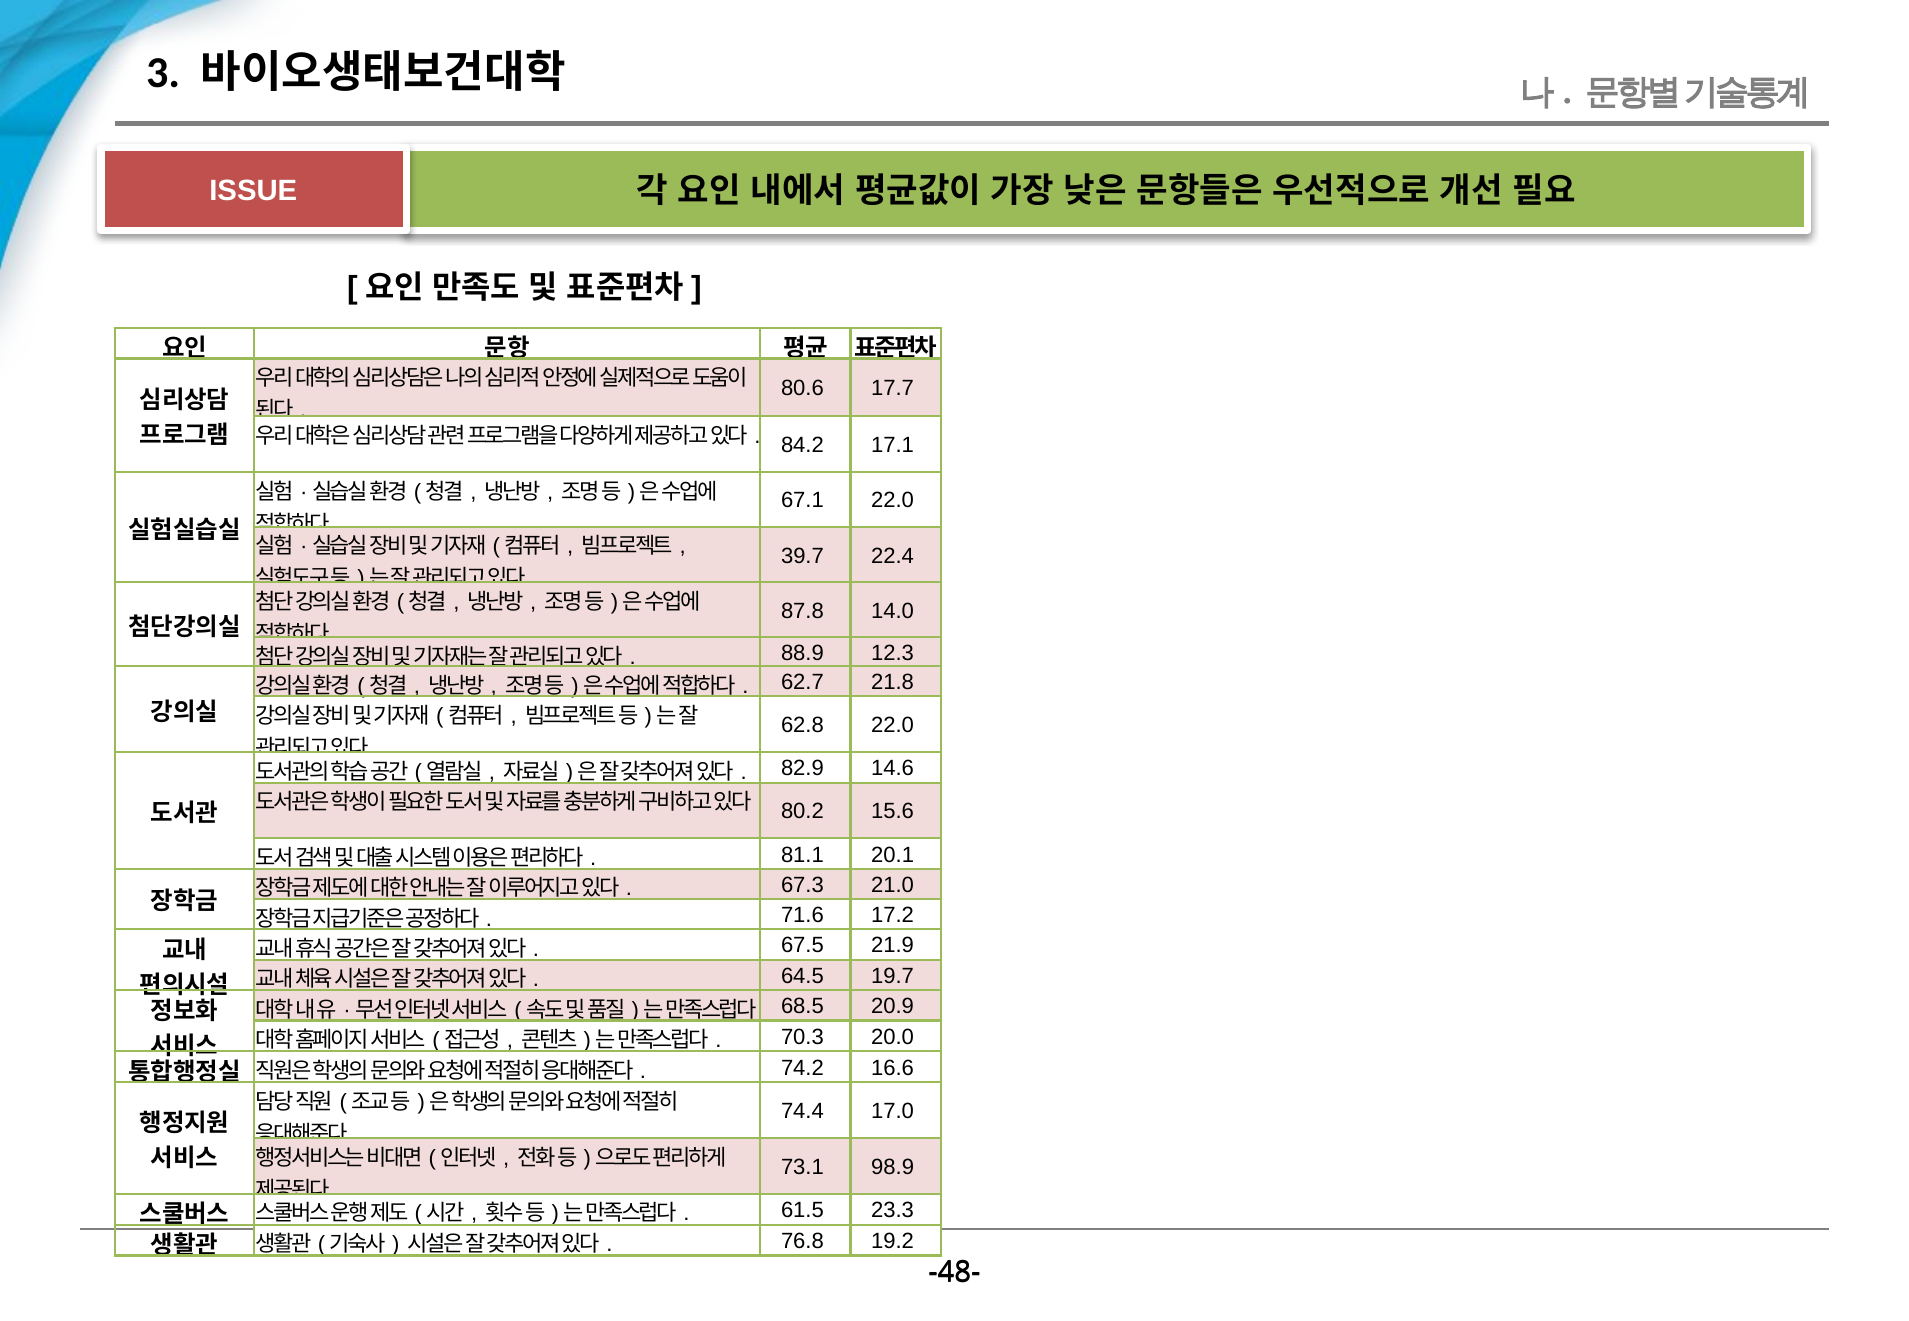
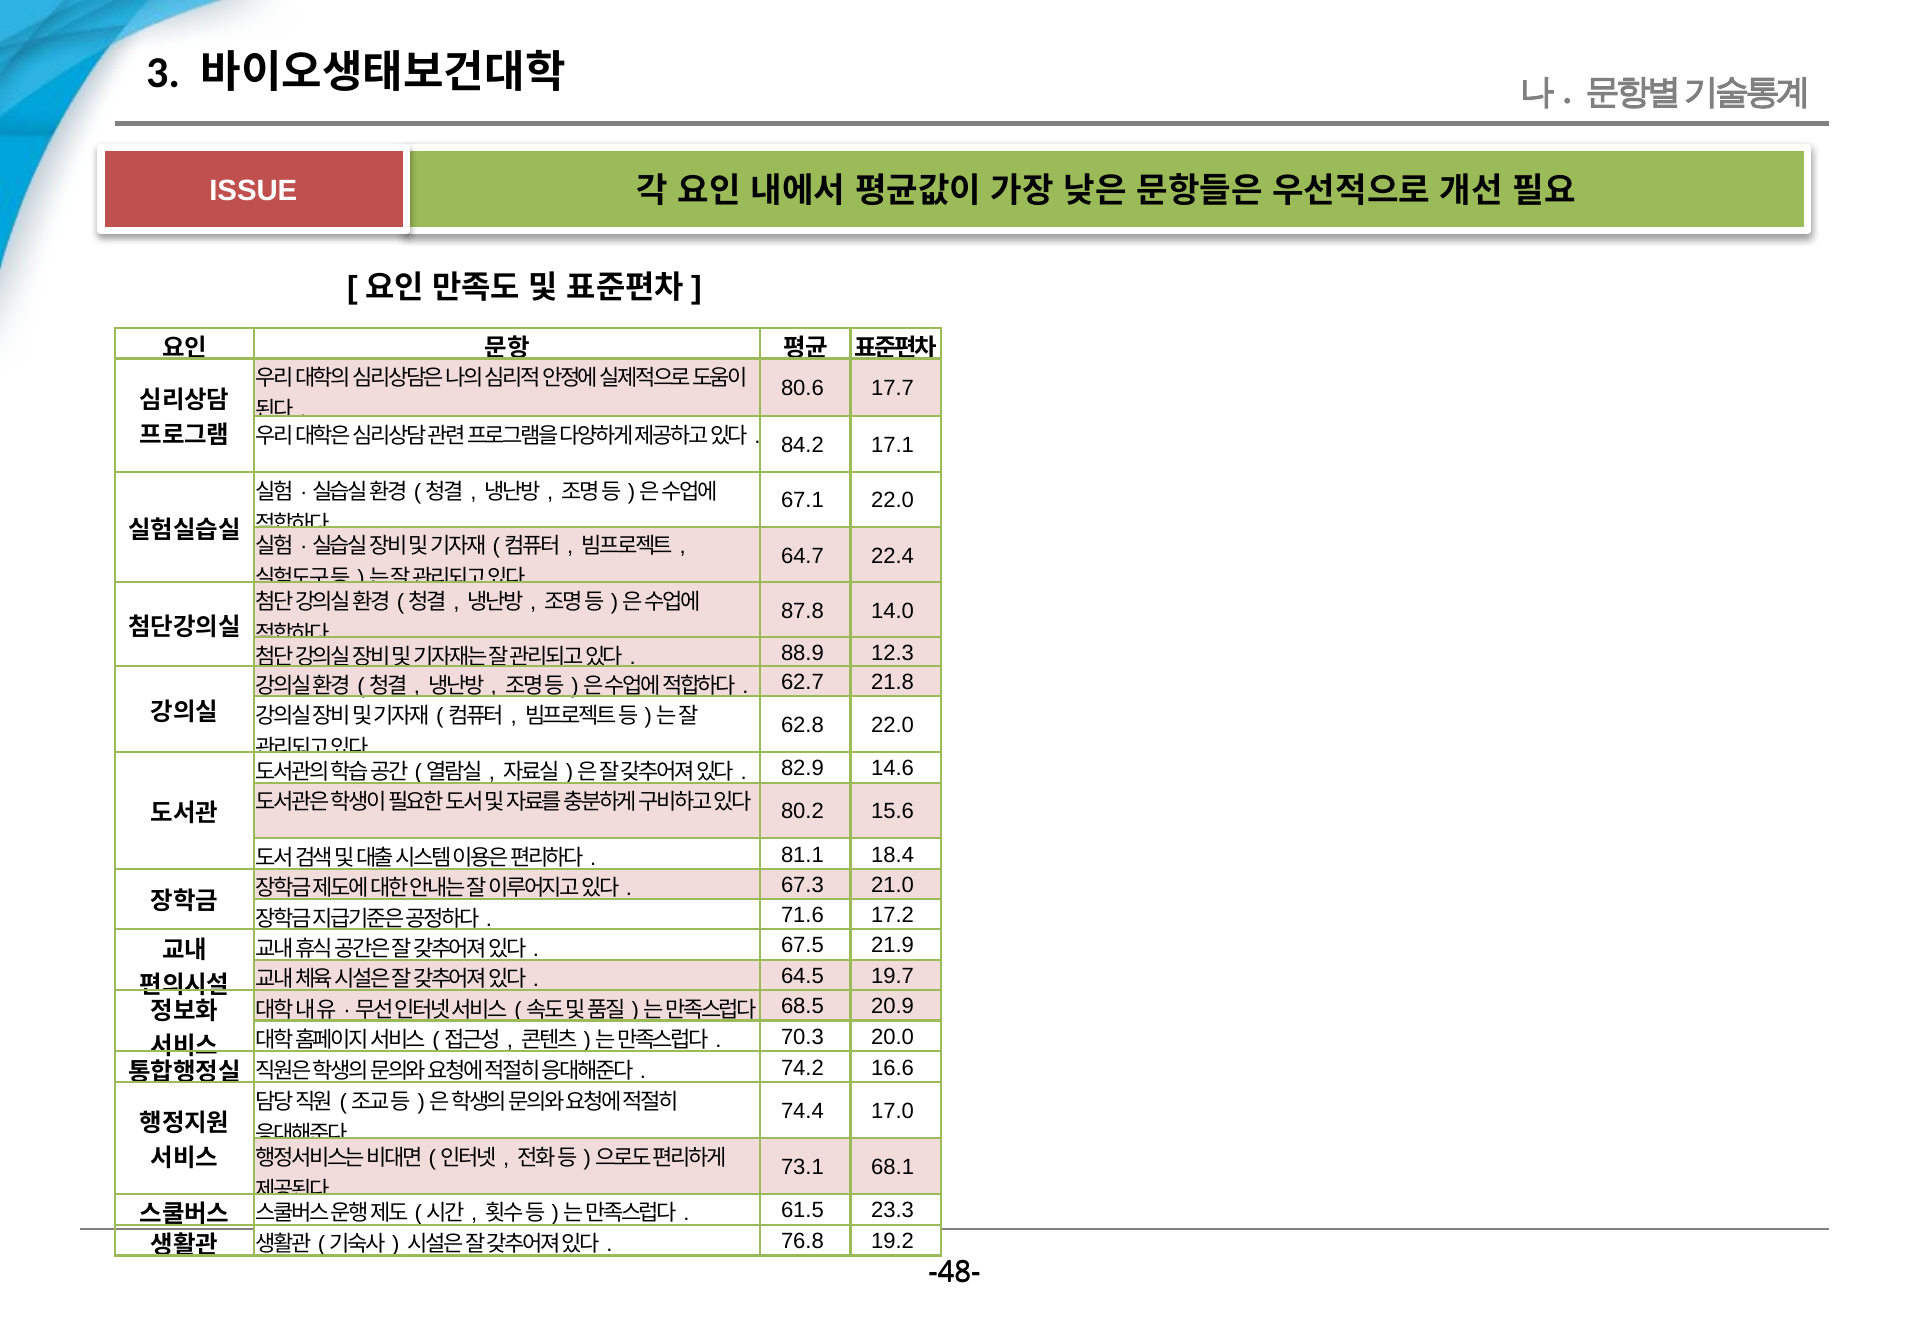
39.7: 39.7 -> 64.7 (802, 556)
20.1: 20.1 -> 18.4 (893, 855)
98.9: 98.9 -> 68.1 (893, 1167)
